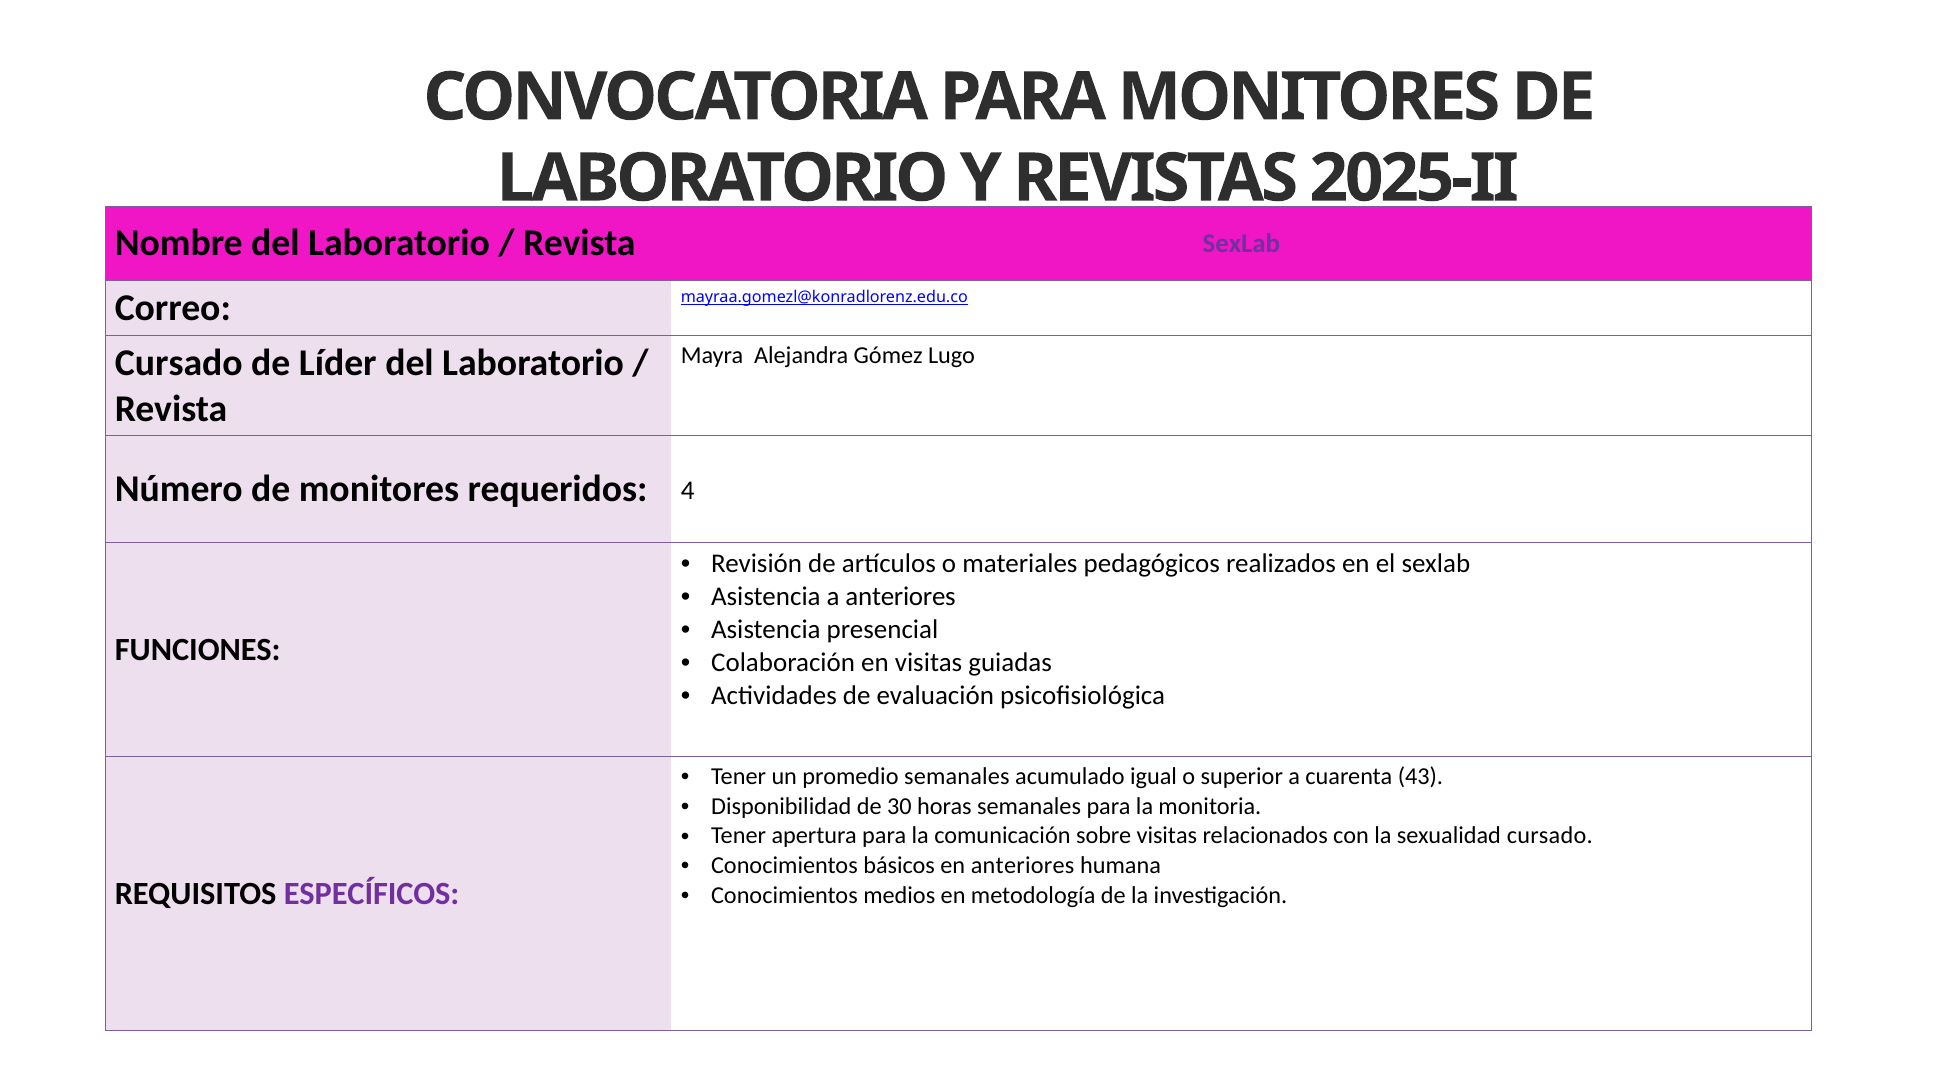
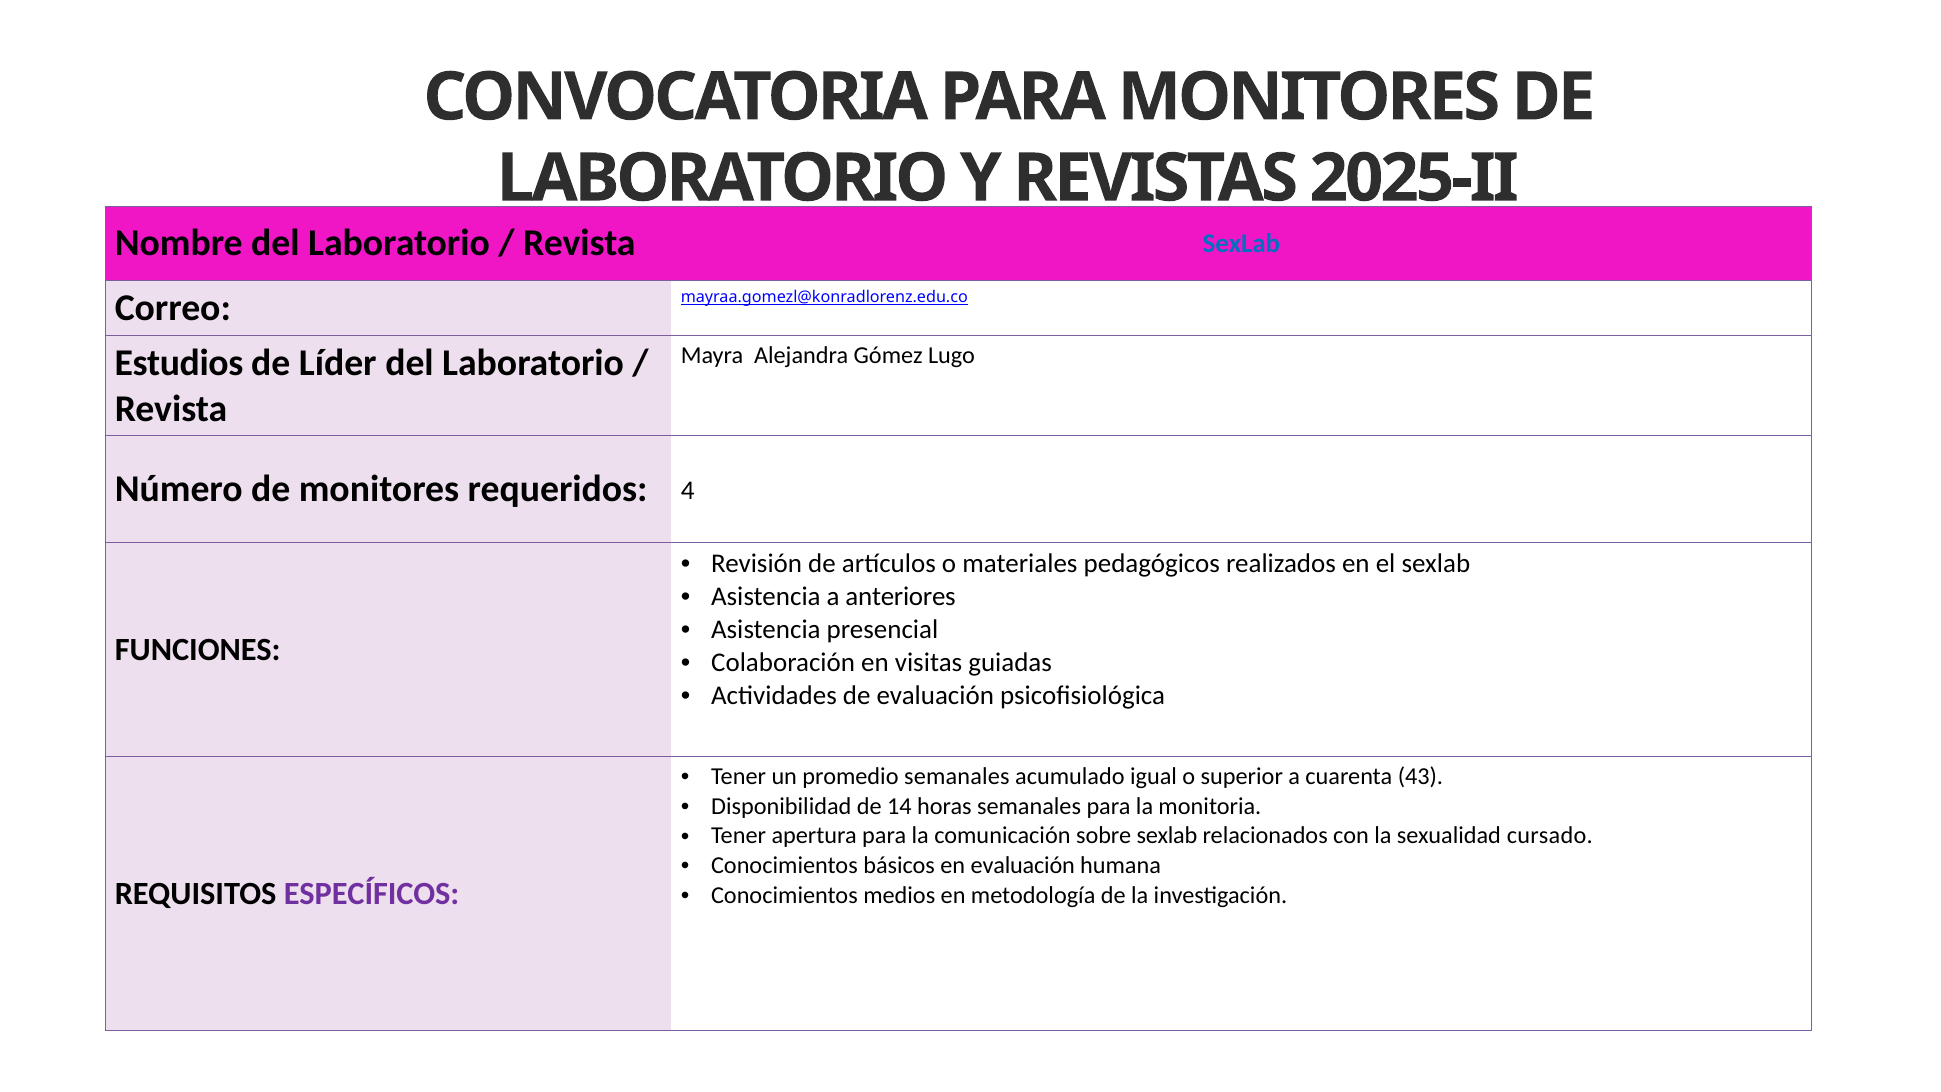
SexLab colour: purple -> blue (1241, 243)
Cursado: Cursado -> Estudios (179, 363)
30: 30 -> 14 (899, 806)
sobre visitas: visitas -> sexlab (1167, 836)
en anteriores: anteriores -> evaluación (1023, 865)
